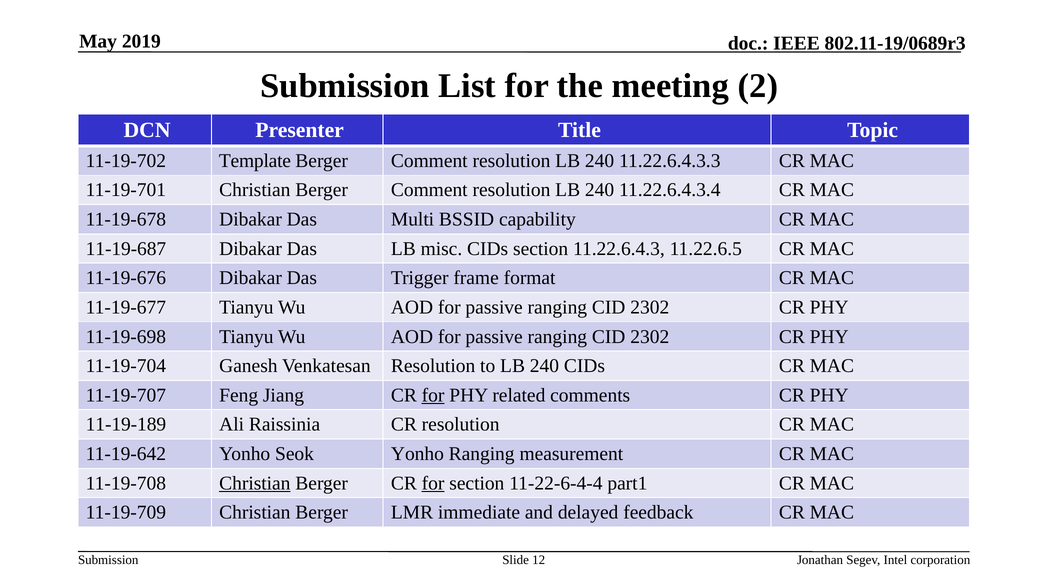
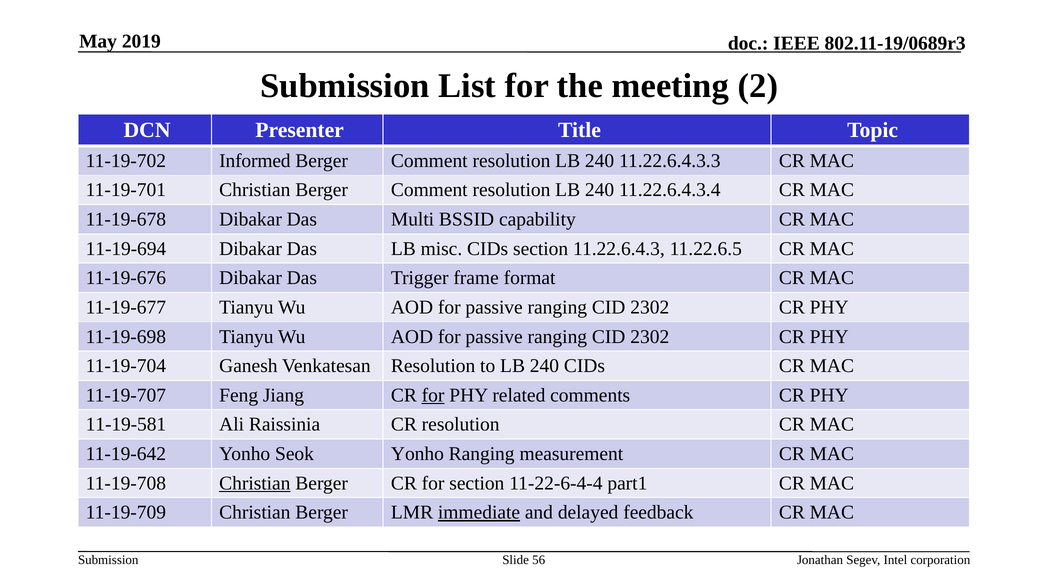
Template: Template -> Informed (255, 161)
11-19-687: 11-19-687 -> 11-19-694 (126, 249)
11-19-189: 11-19-189 -> 11-19-581 (126, 425)
for underline: present -> none (433, 483)
immediate underline: none -> present (479, 513)
12: 12 -> 56 (539, 561)
